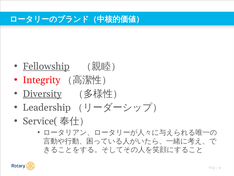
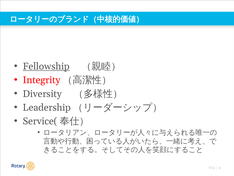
Diversity underline: present -> none (42, 94)
